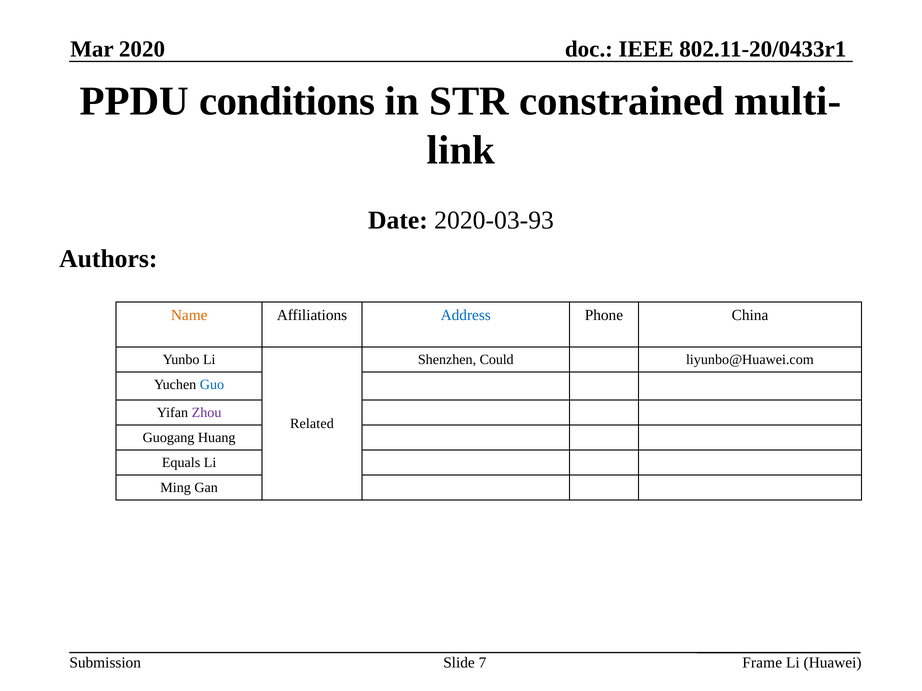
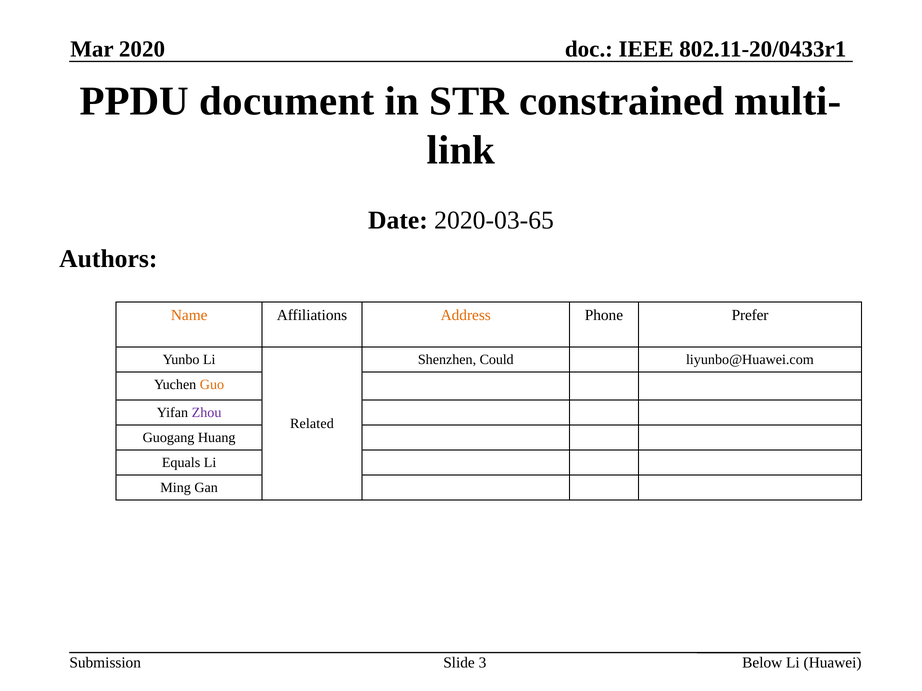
conditions: conditions -> document (287, 101)
2020-03-93: 2020-03-93 -> 2020-03-65 (494, 221)
Address colour: blue -> orange (466, 316)
China: China -> Prefer (750, 316)
Guo colour: blue -> orange (212, 385)
7: 7 -> 3 (482, 663)
Frame: Frame -> Below (762, 663)
